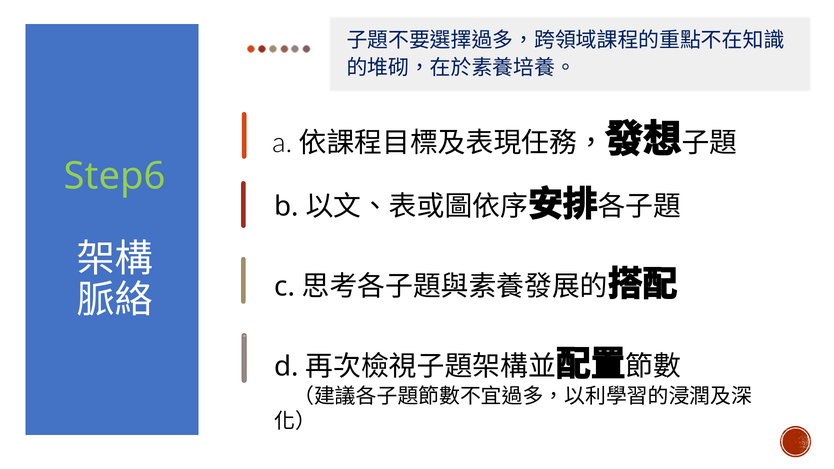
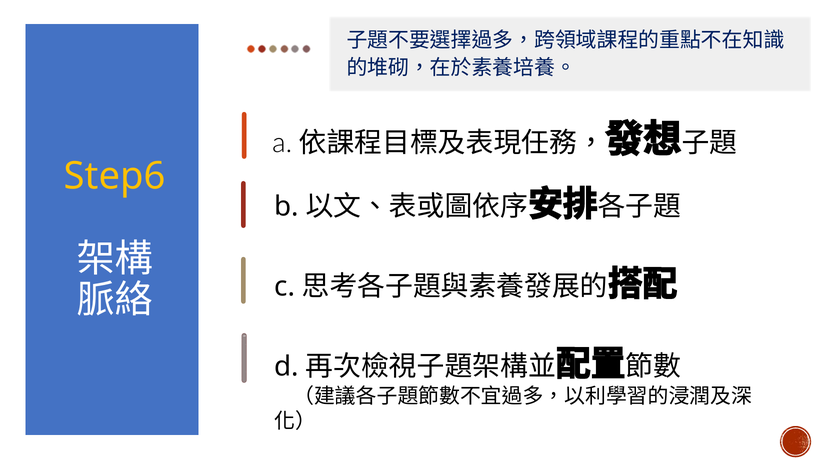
Step6 colour: light green -> yellow (115, 176)
